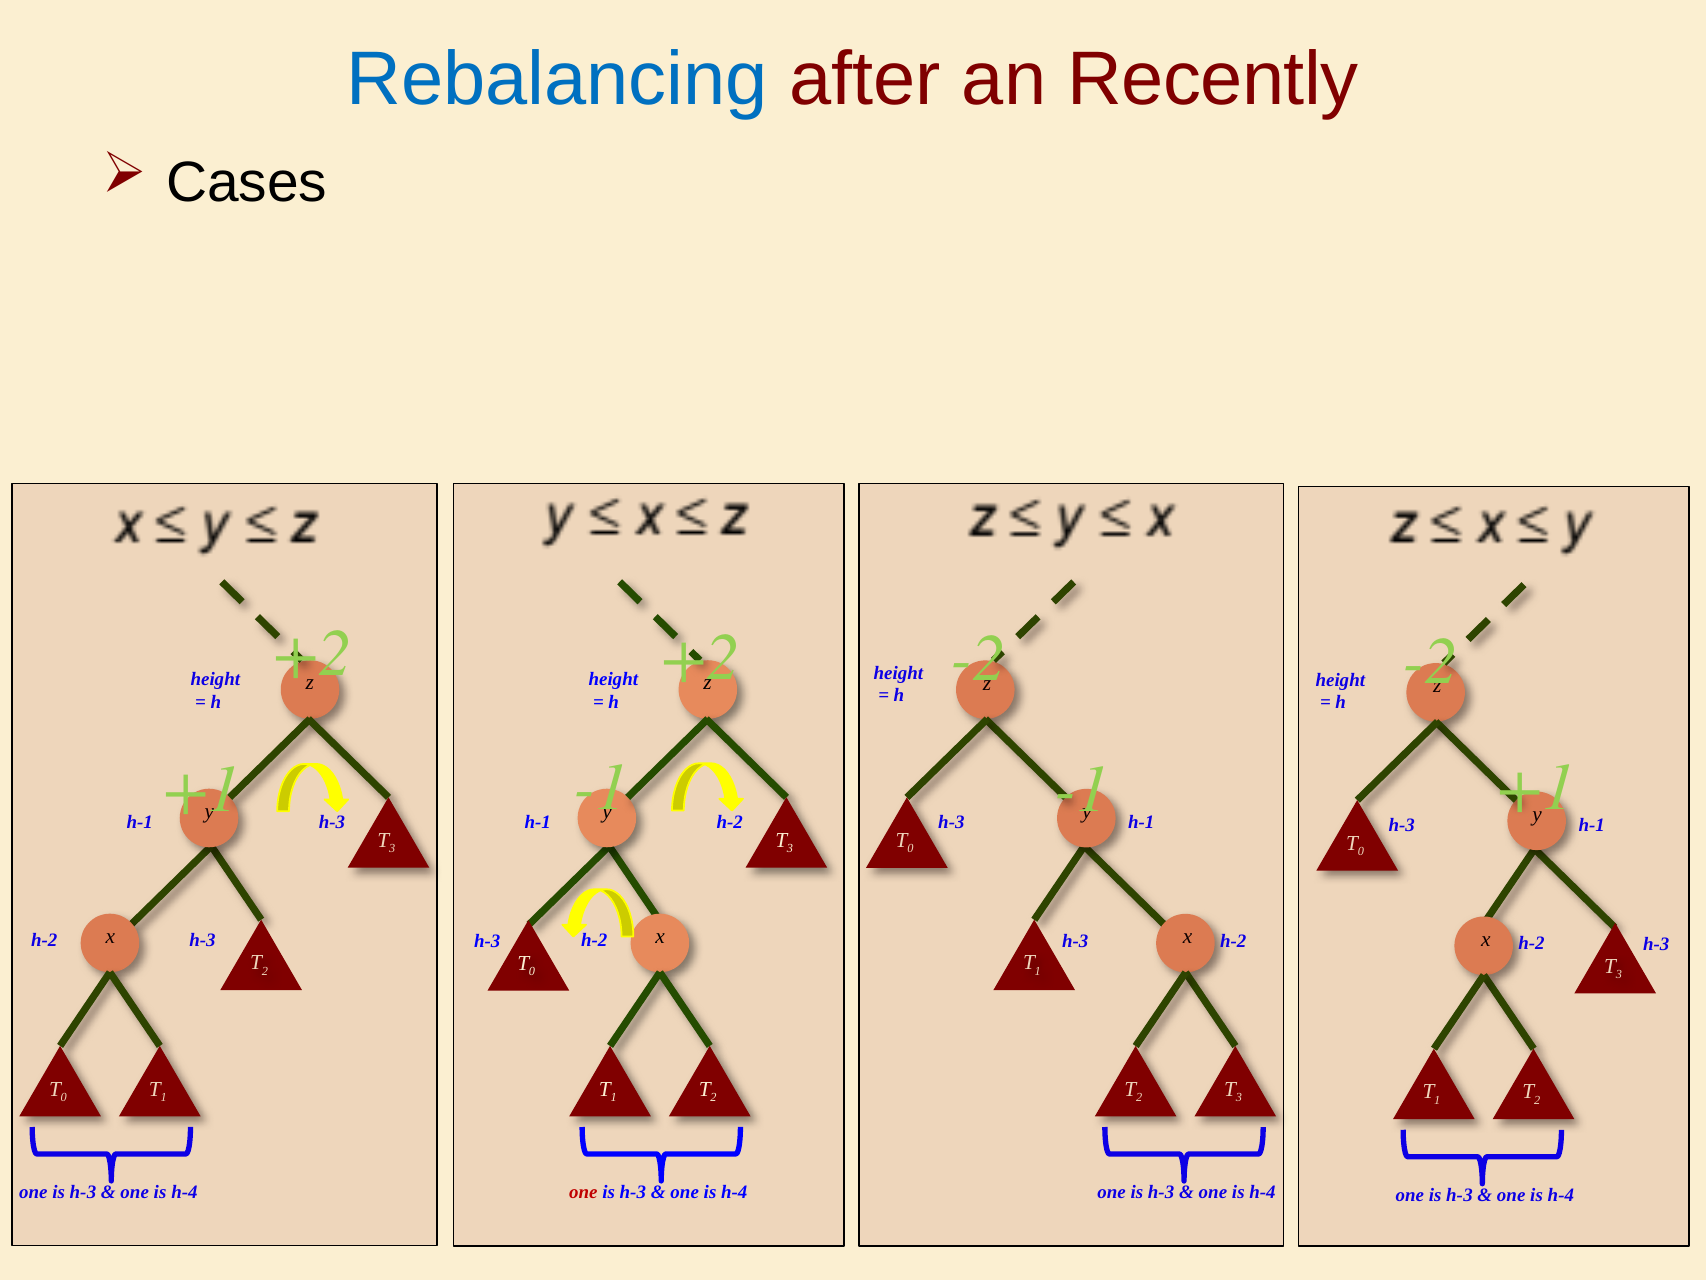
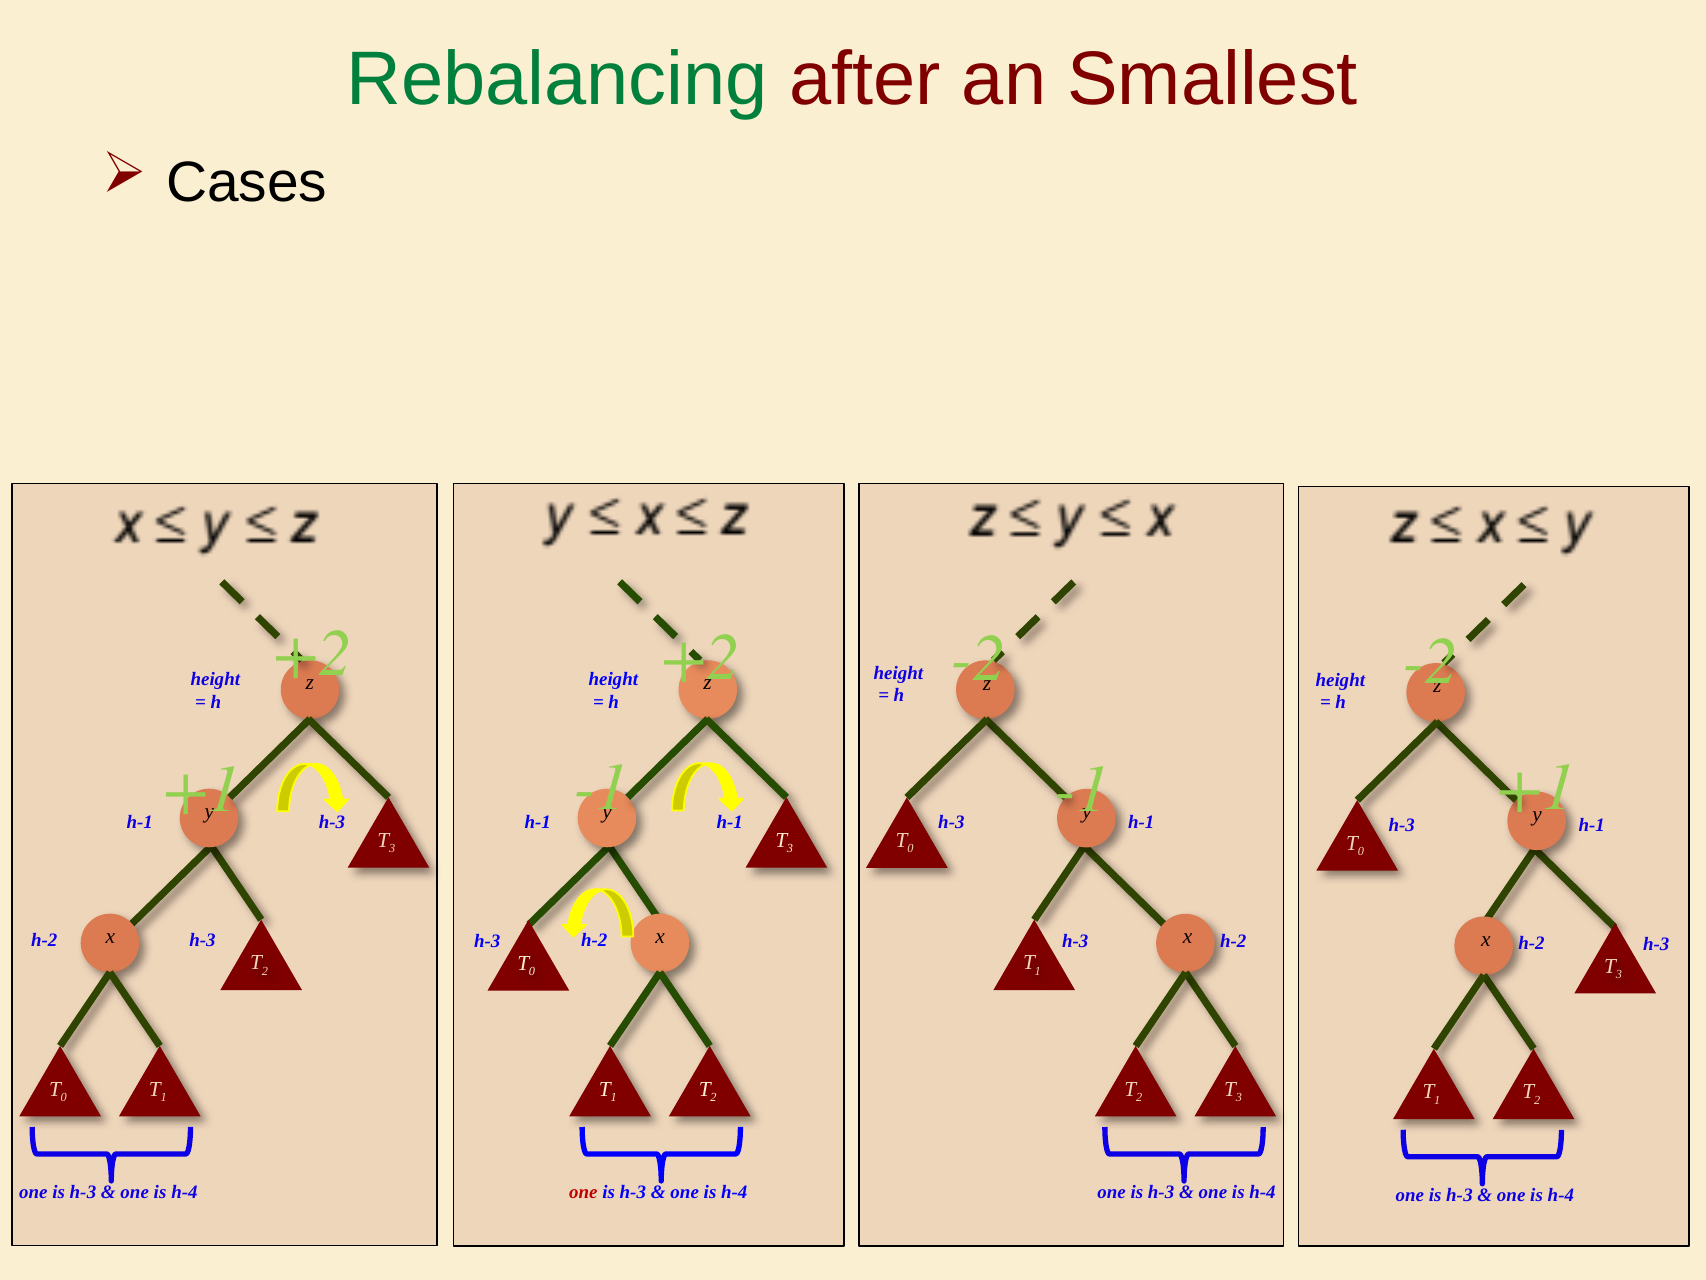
Rebalancing colour: blue -> green (557, 79)
Recently: Recently -> Smallest (1213, 79)
h-1 h-2: h-2 -> h-1 (730, 822)
